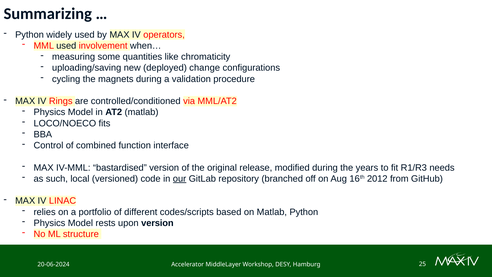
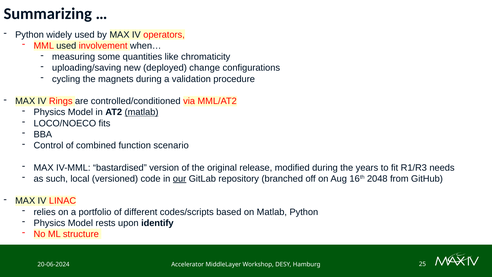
matlab underline: none -> present (142, 112)
interface: interface -> scenario (171, 145)
2012: 2012 -> 2048 (377, 179)
upon version: version -> identify (157, 223)
